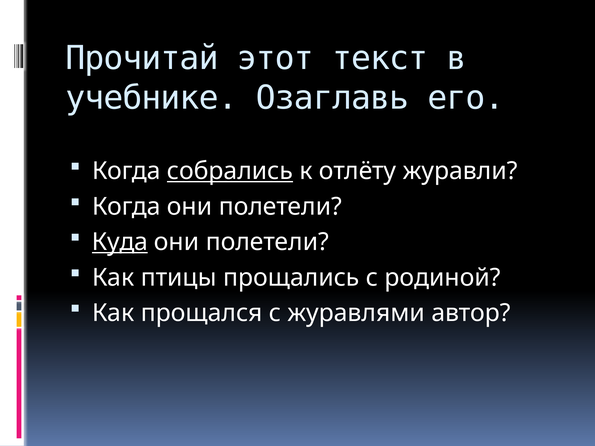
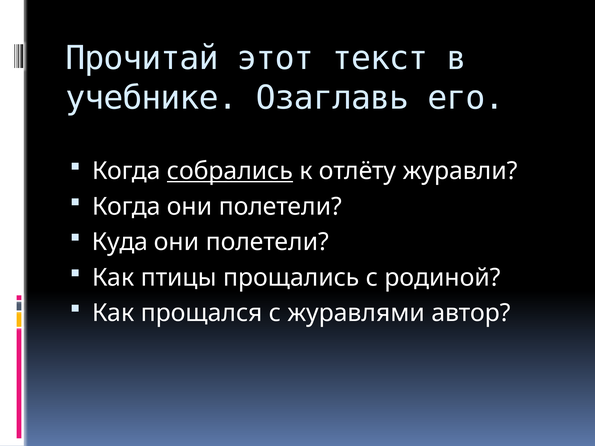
Куда underline: present -> none (120, 242)
